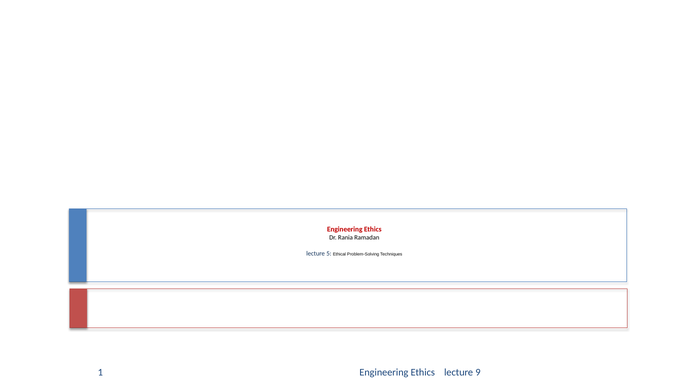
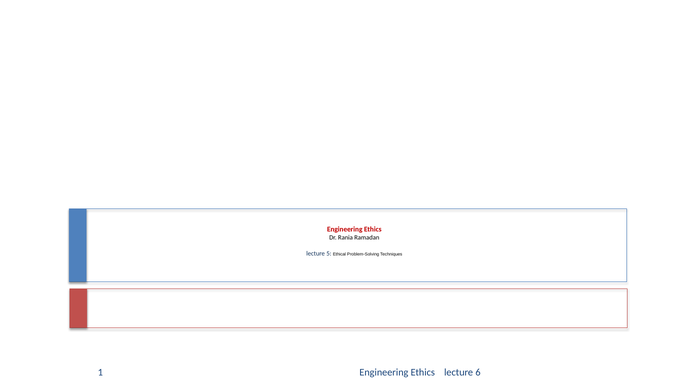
9: 9 -> 6 (478, 373)
